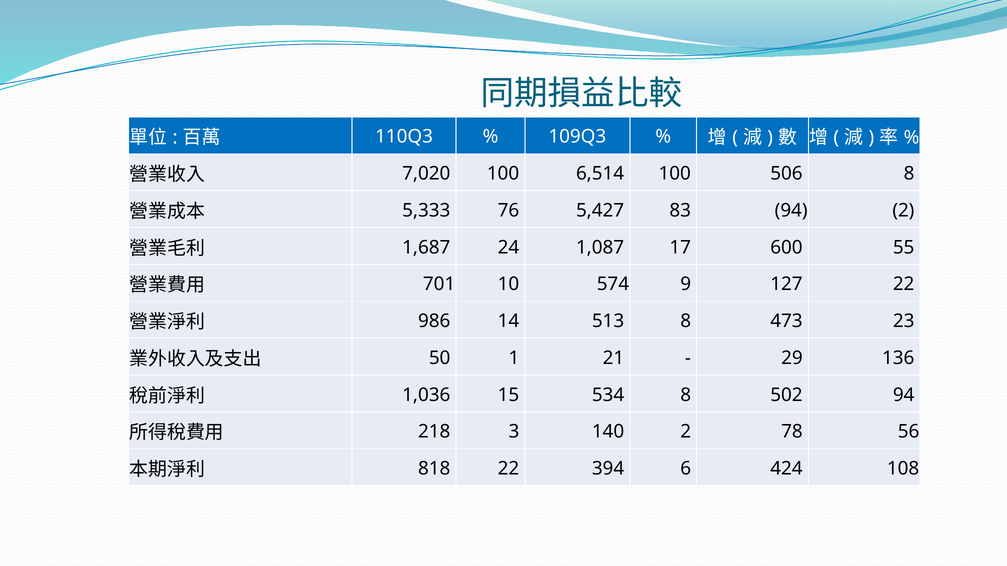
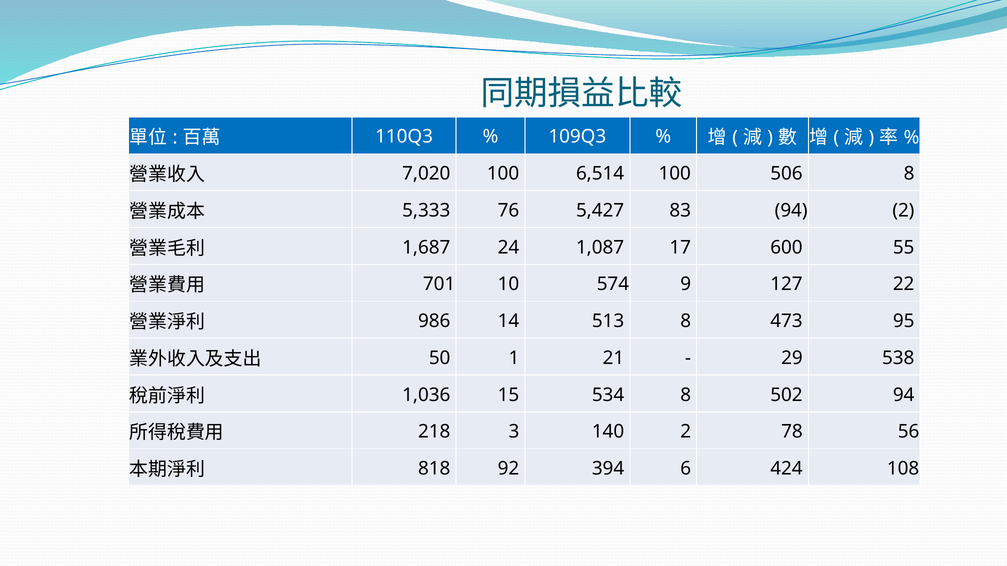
23: 23 -> 95 (904, 321)
136: 136 -> 538 (898, 358)
818 22: 22 -> 92 (508, 469)
